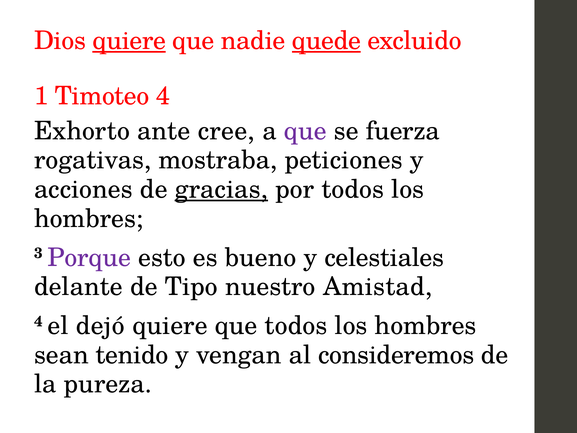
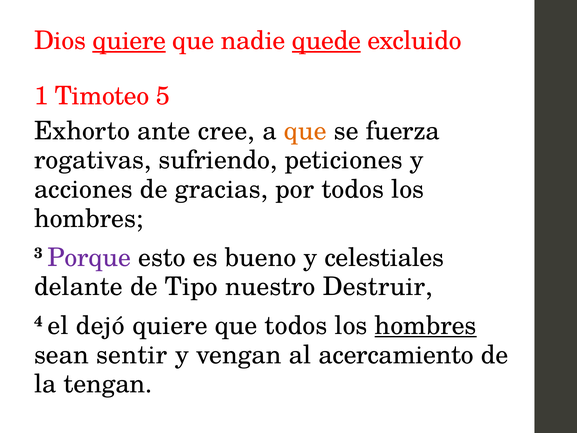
Timoteo 4: 4 -> 5 (163, 96)
que colour: purple -> orange (305, 131)
mostraba: mostraba -> sufriendo (218, 160)
gracias underline: present -> none (221, 189)
Amistad: Amistad -> Destruir (378, 287)
hombres underline: none -> present (426, 325)
tenido: tenido -> sentir (132, 355)
consideremos: consideremos -> acercamiento (396, 355)
pureza: pureza -> tengan (108, 384)
